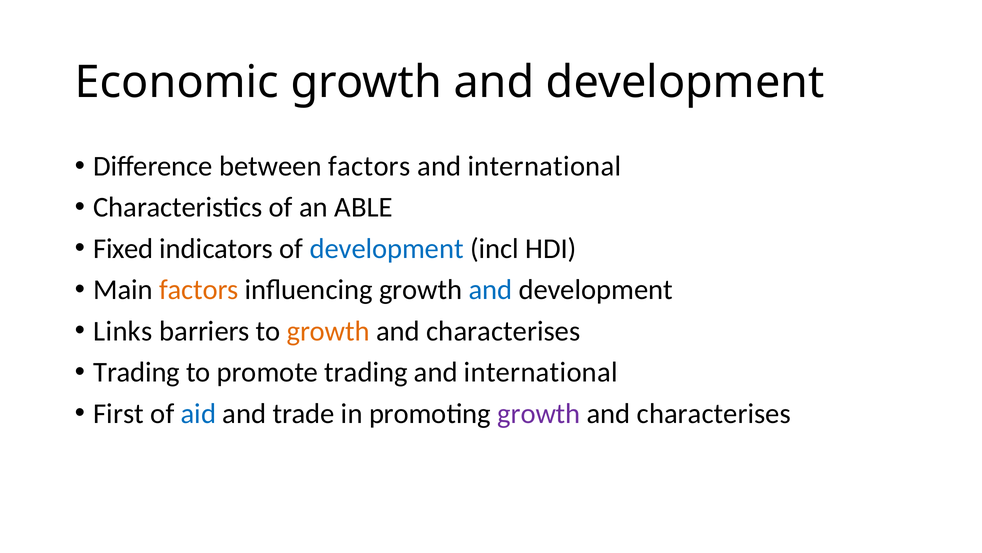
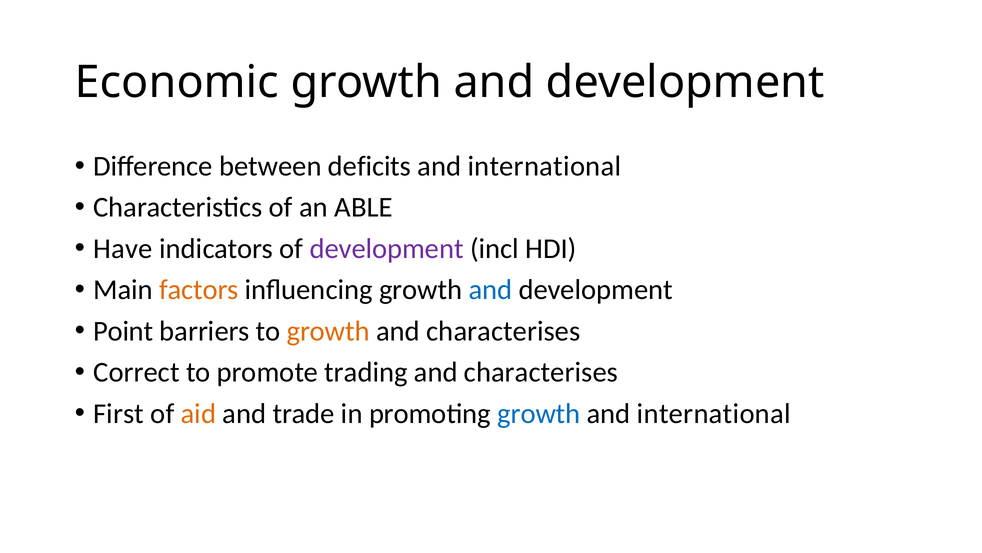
between factors: factors -> deficits (370, 166)
Fixed: Fixed -> Have (123, 248)
development colour: blue -> purple (387, 248)
Links: Links -> Point (123, 331)
Trading: Trading -> Correct (136, 372)
international: international -> characterises (541, 372)
aid colour: blue -> orange (198, 413)
growth colour: purple -> blue (539, 413)
characterises: characterises -> international (714, 413)
